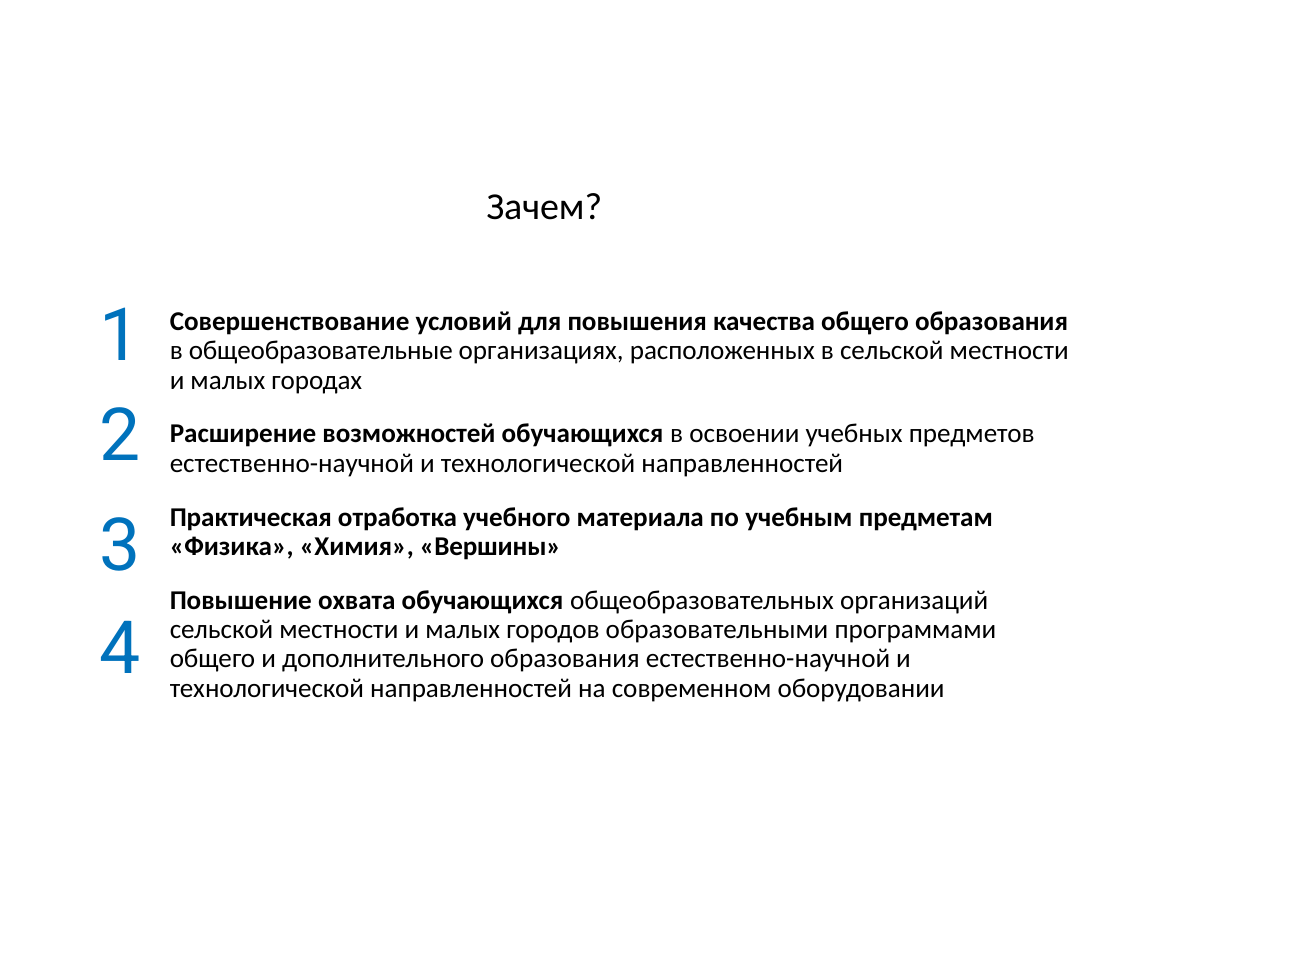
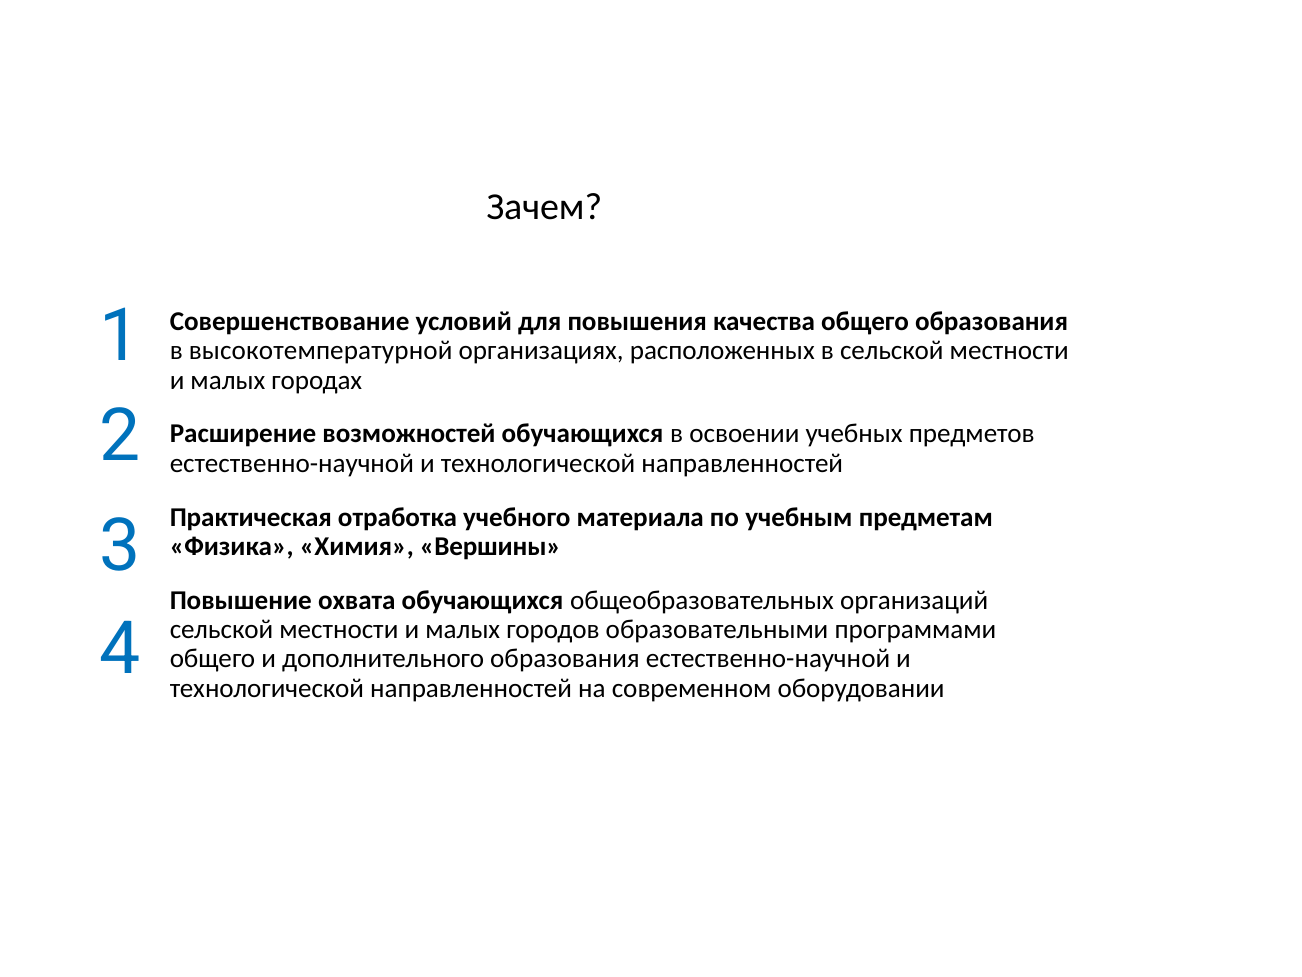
общеобразовательные: общеобразовательные -> высокотемпературной (321, 351)
